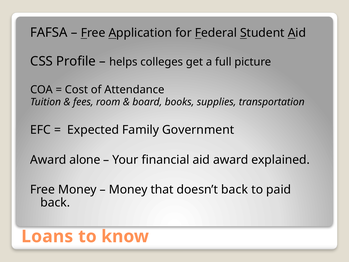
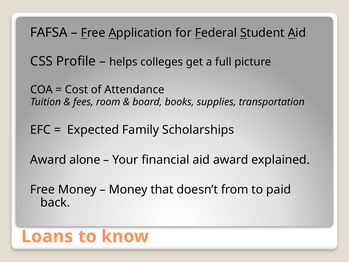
Government: Government -> Scholarships (198, 130)
doesn’t back: back -> from (235, 189)
